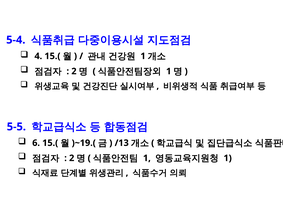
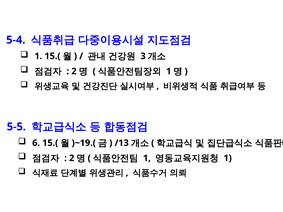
4: 4 -> 1 (38, 56)
1: 1 -> 3 (143, 56)
